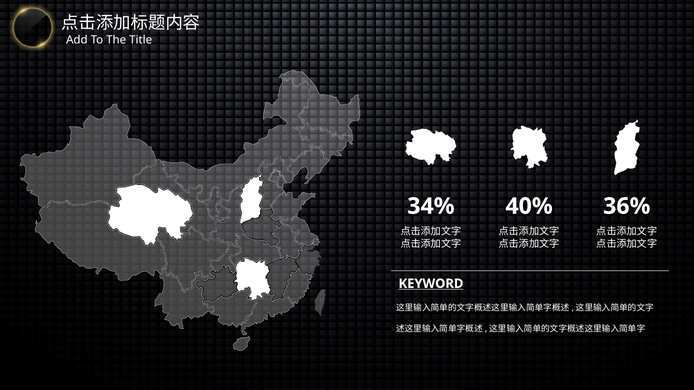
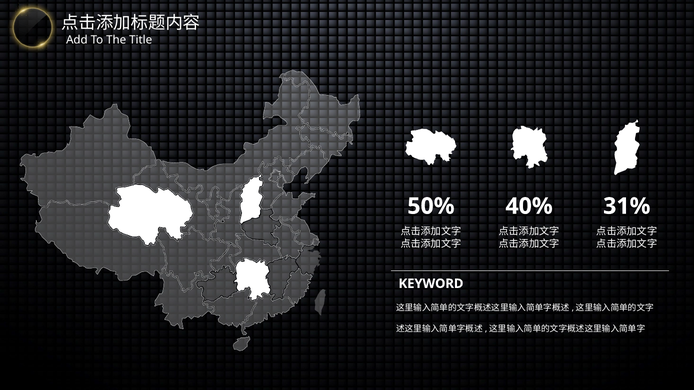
34%: 34% -> 50% (431, 206)
36%: 36% -> 31% (627, 206)
KEYWORD underline: present -> none (431, 284)
